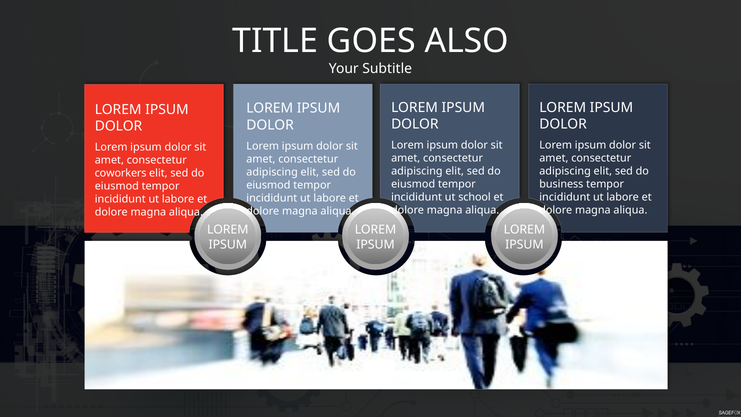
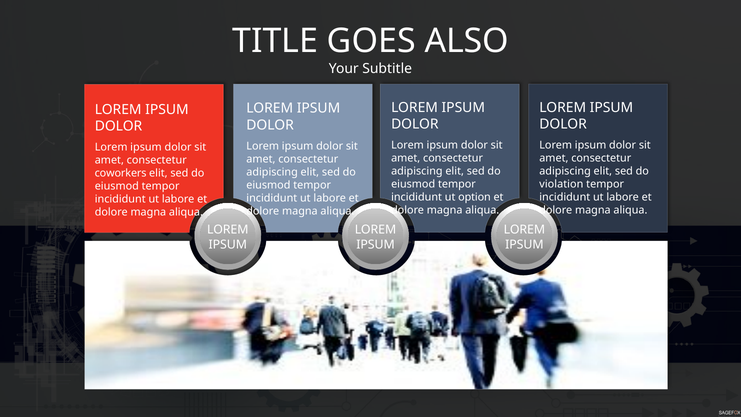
business: business -> violation (561, 184)
school: school -> option (475, 197)
